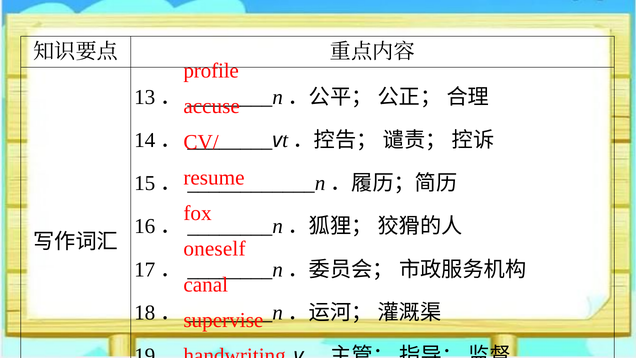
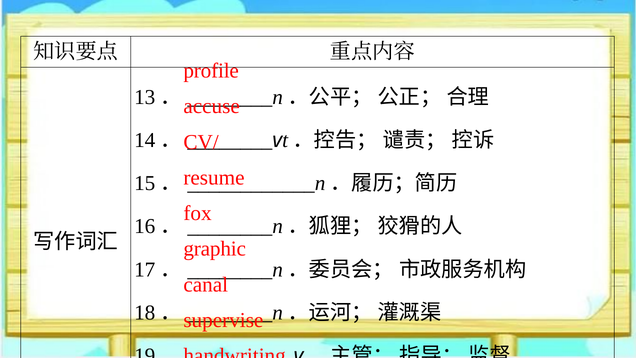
oneself: oneself -> graphic (215, 249)
